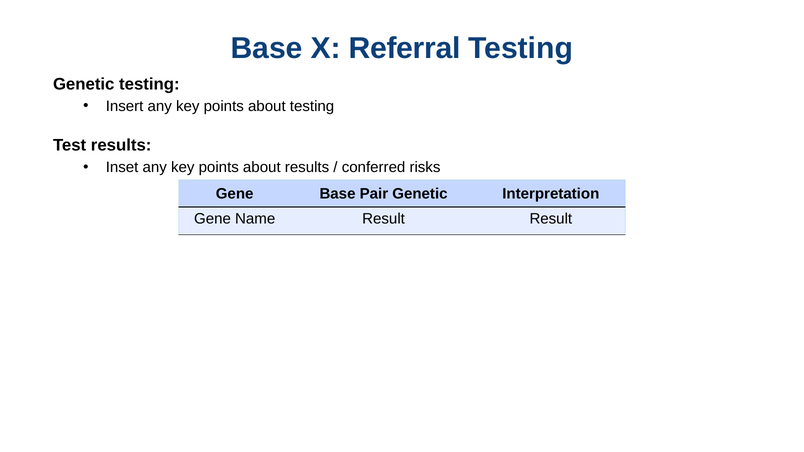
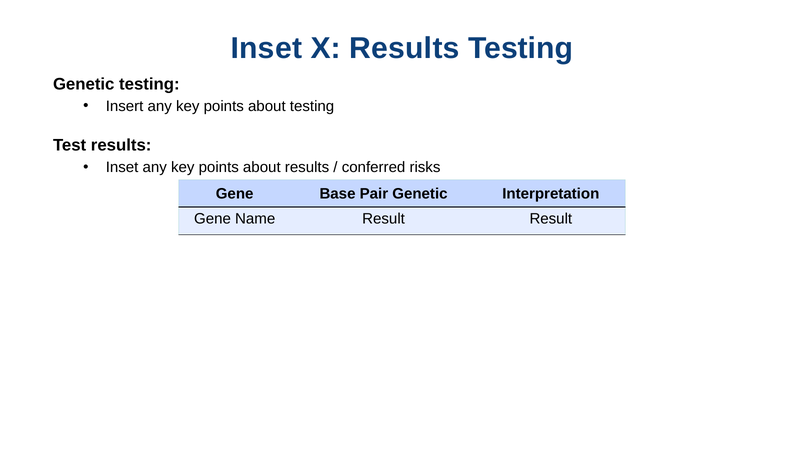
Base: Base -> Inset (266, 48)
X Referral: Referral -> Results (404, 48)
